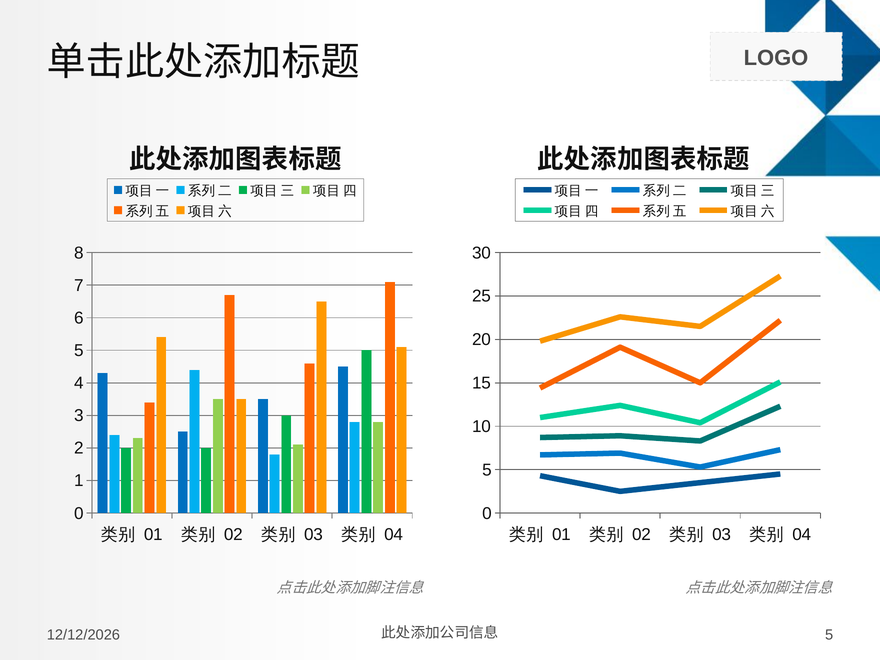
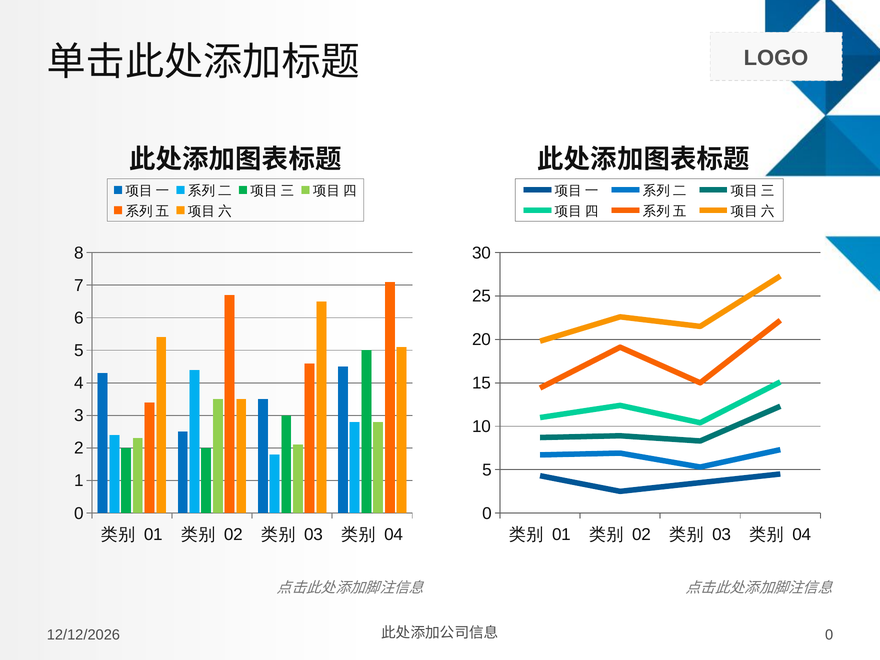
5: 5 -> 0 (829, 635)
